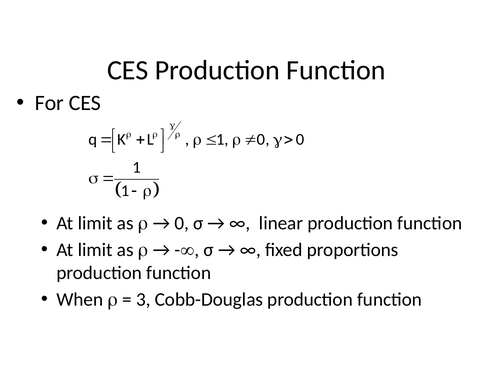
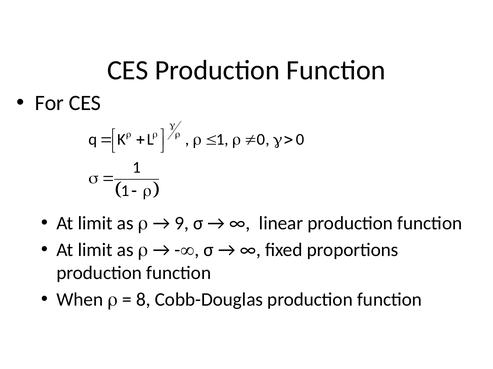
0: 0 -> 9 (182, 224)
3: 3 -> 8 (143, 300)
